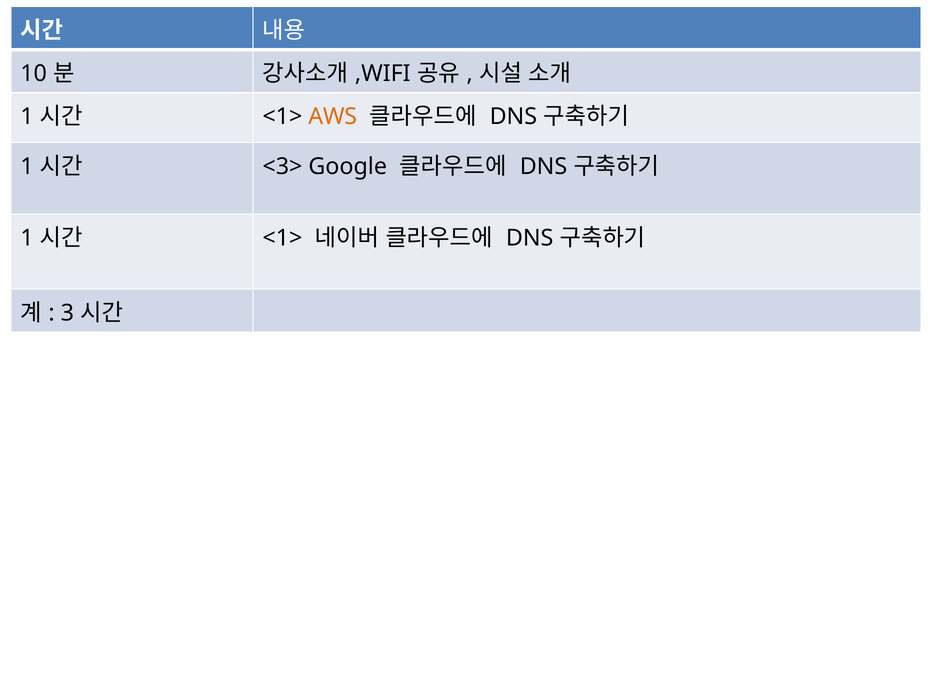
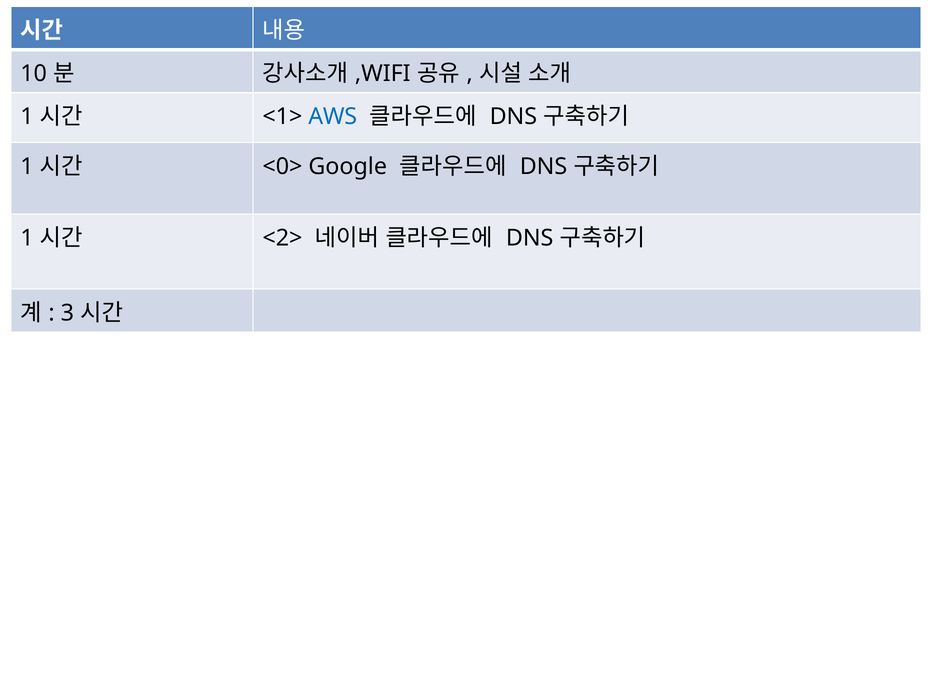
AWS colour: orange -> blue (333, 117)
<3>: <3> -> <0> (282, 167)
<1>: <1> -> <2> (282, 238)
